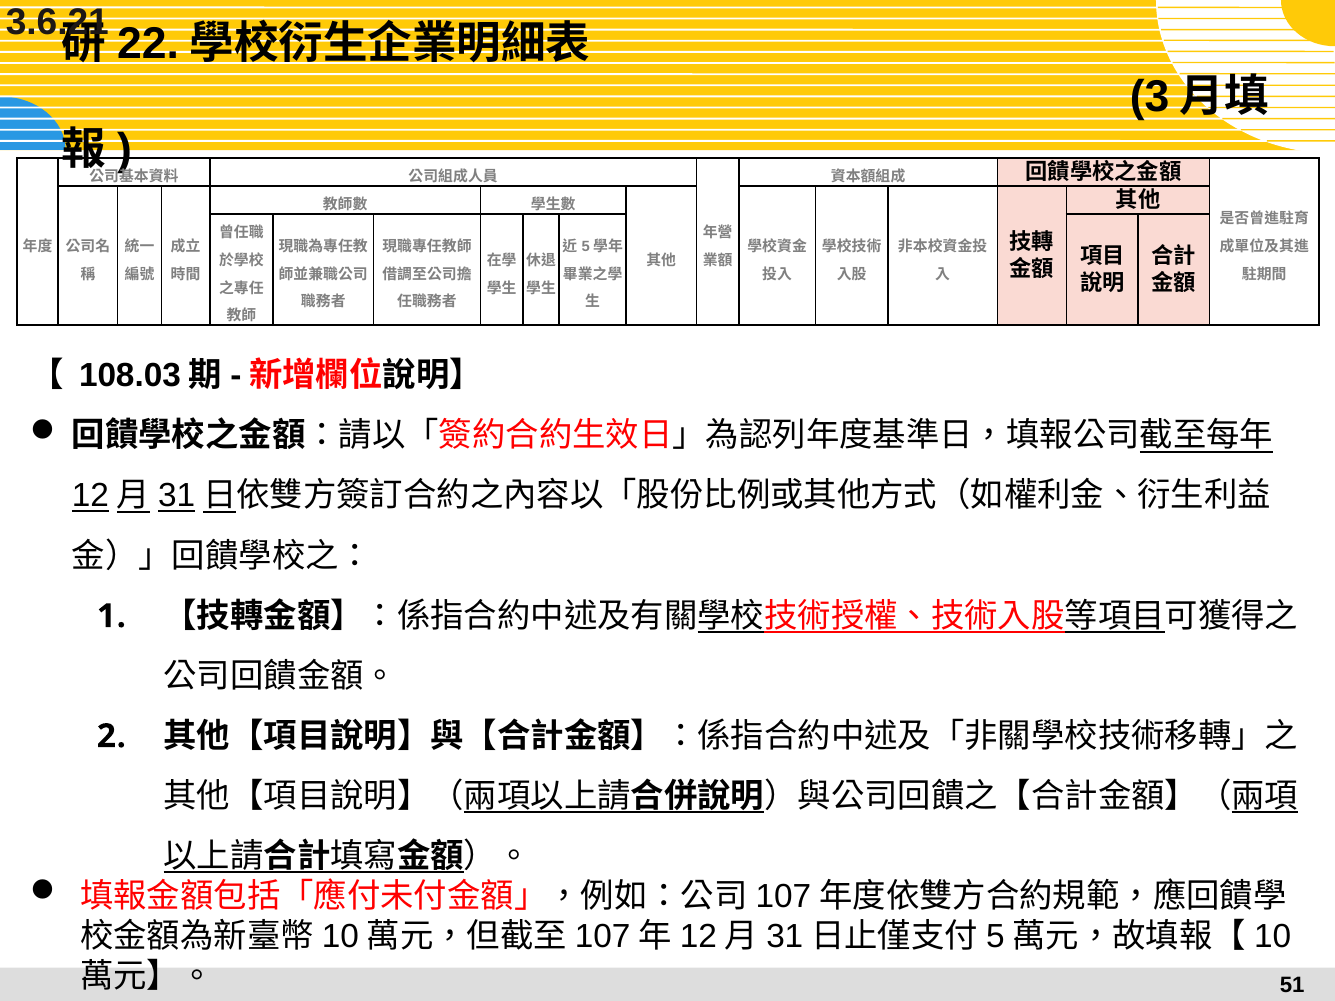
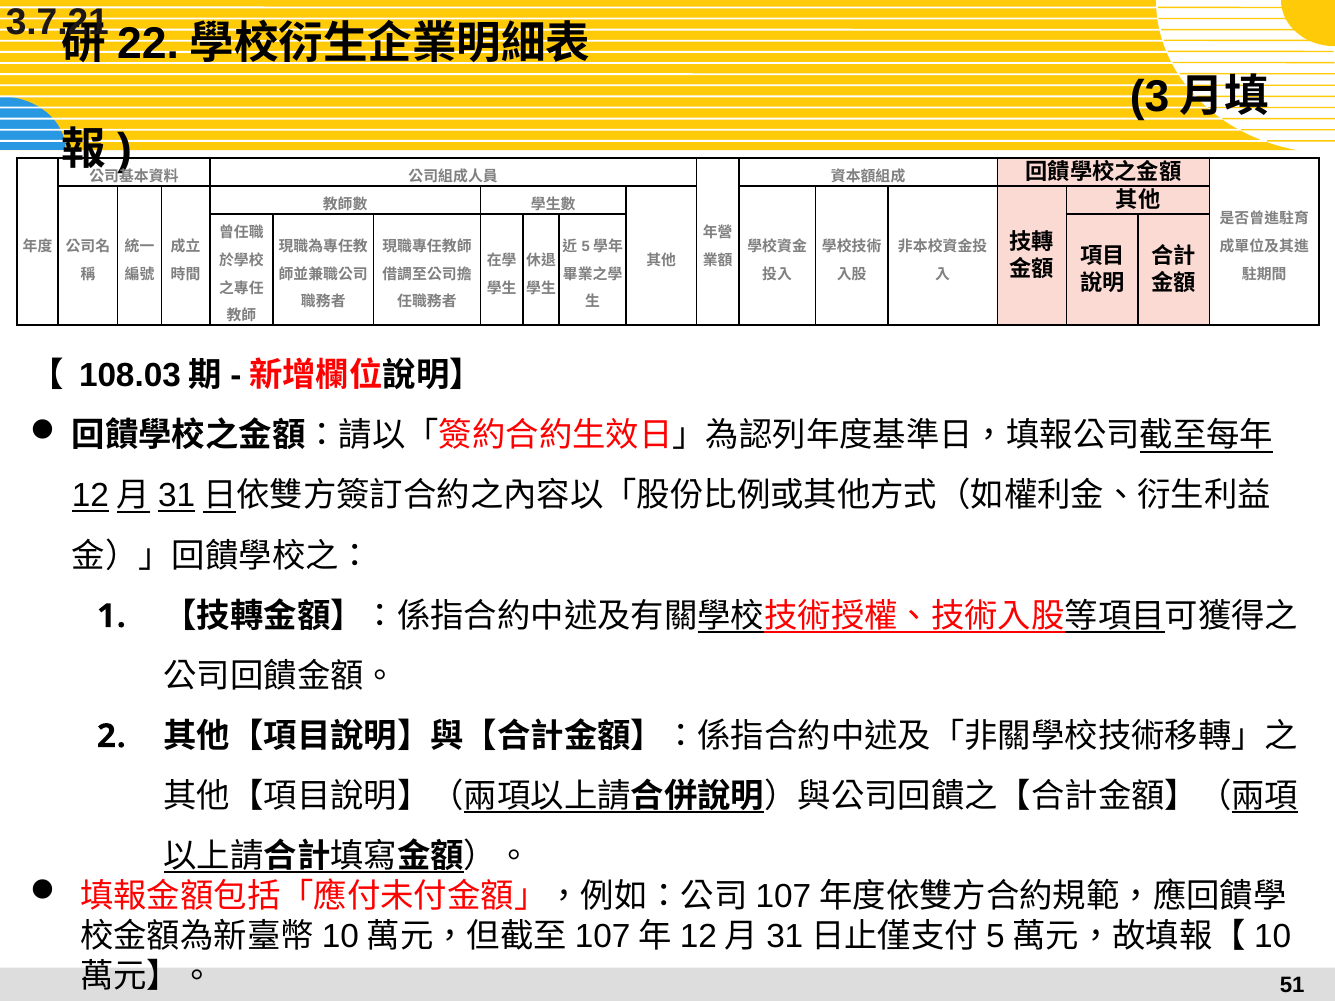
3.6.21: 3.6.21 -> 3.7.21 (57, 22)
